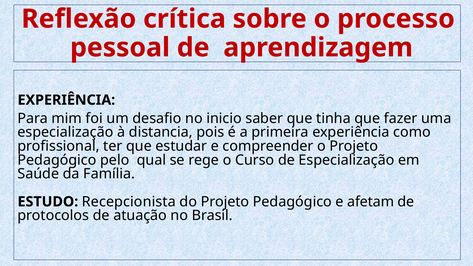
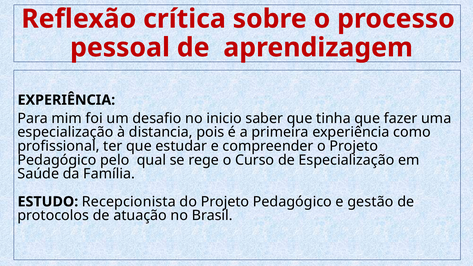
afetam: afetam -> gestão (370, 202)
